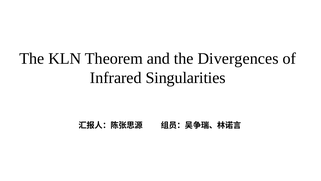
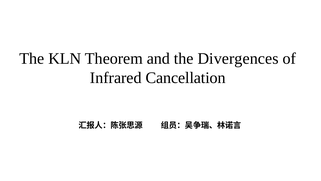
Singularities: Singularities -> Cancellation (186, 78)
